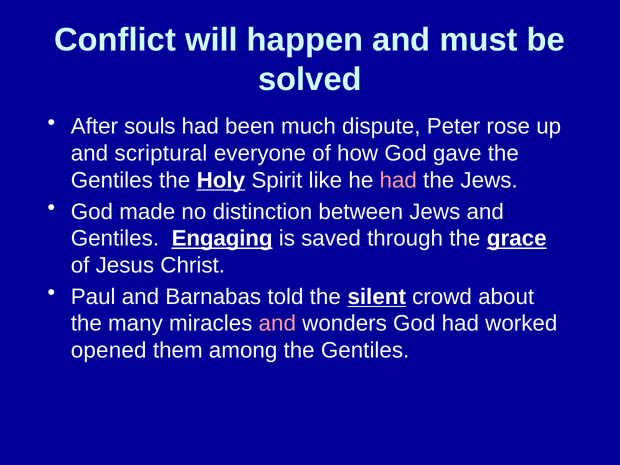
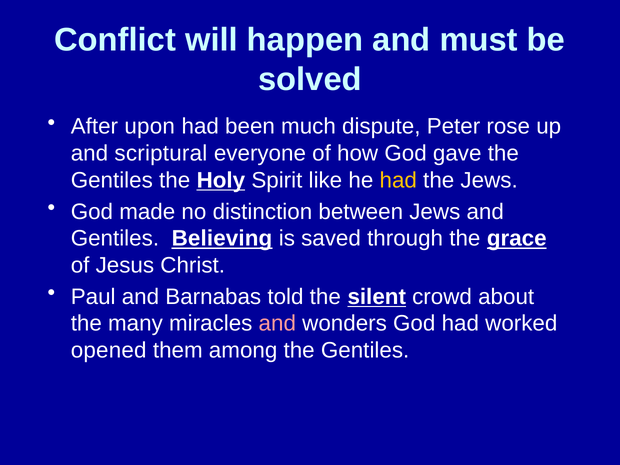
souls: souls -> upon (150, 127)
had colour: pink -> yellow (398, 180)
Engaging: Engaging -> Believing (222, 238)
